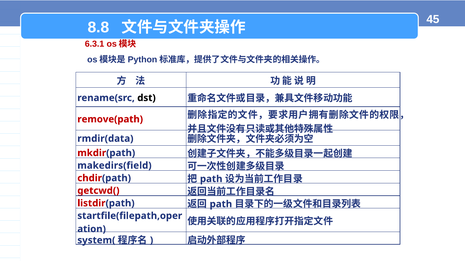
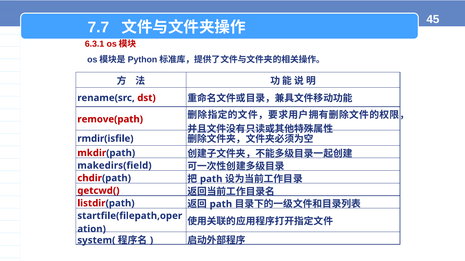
8.8: 8.8 -> 7.7 (98, 28)
dst colour: black -> red (146, 98)
rmdir(data: rmdir(data -> rmdir(isfile (105, 139)
